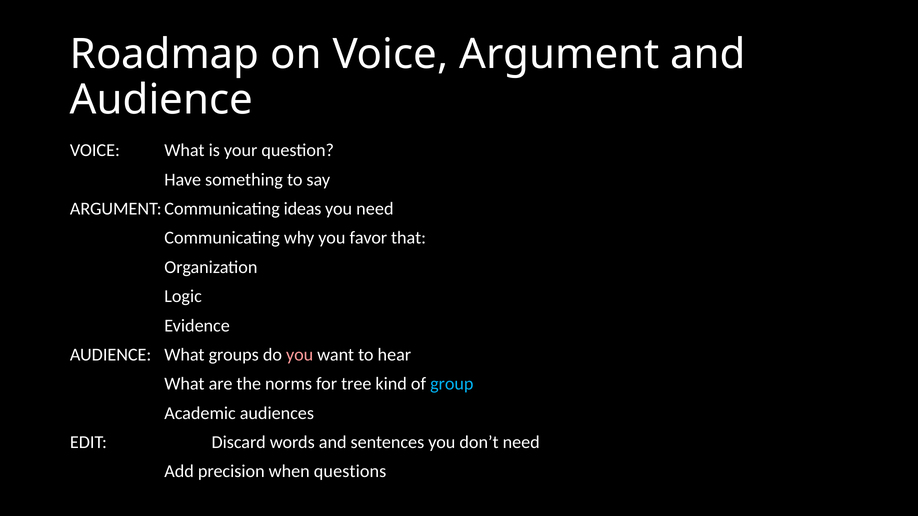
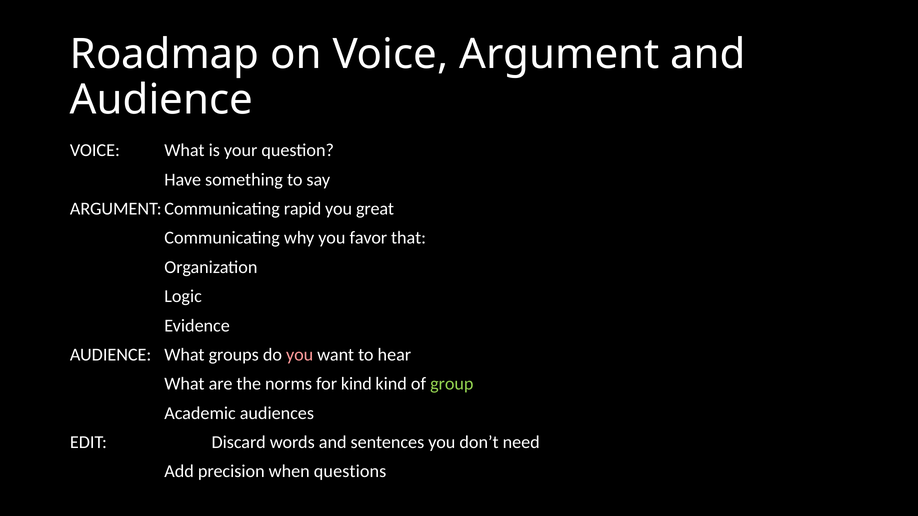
ideas: ideas -> rapid (303, 209)
you need: need -> great (375, 209)
for tree: tree -> kind (356, 384)
group colour: light blue -> light green (452, 384)
